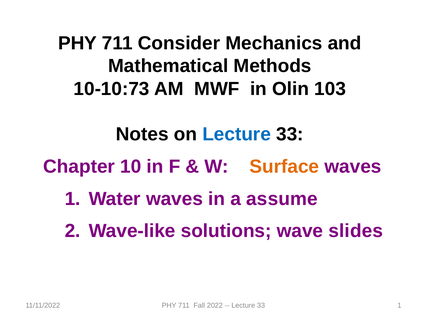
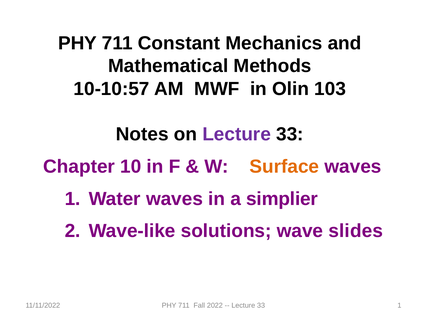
Consider: Consider -> Constant (179, 43)
10-10:73: 10-10:73 -> 10-10:57 (112, 89)
Lecture colour: blue -> purple (237, 134)
assume: assume -> simplier (282, 199)
